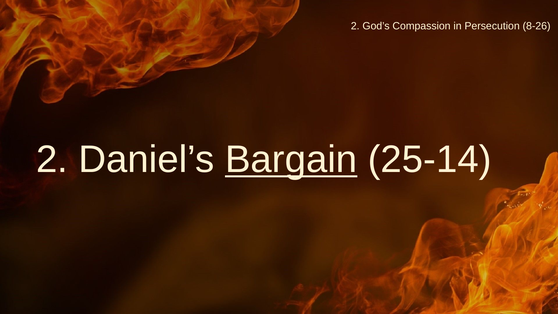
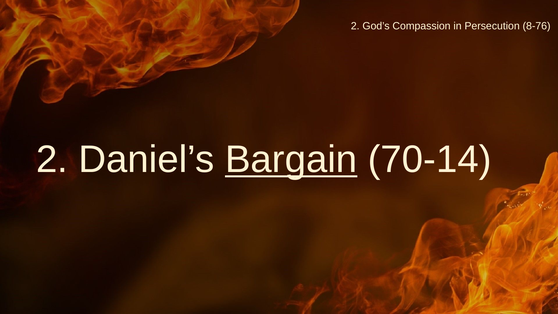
8-26: 8-26 -> 8-76 (537, 26)
25-14: 25-14 -> 70-14 (430, 160)
